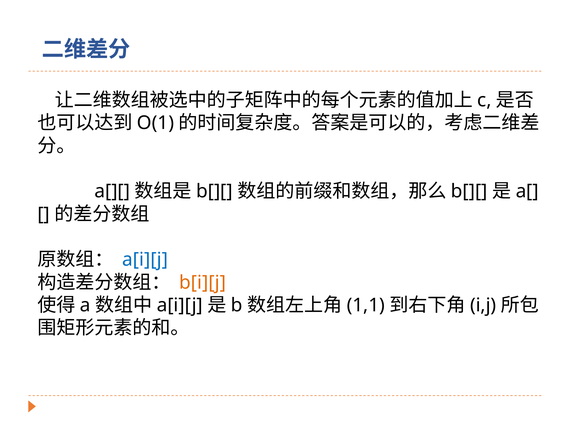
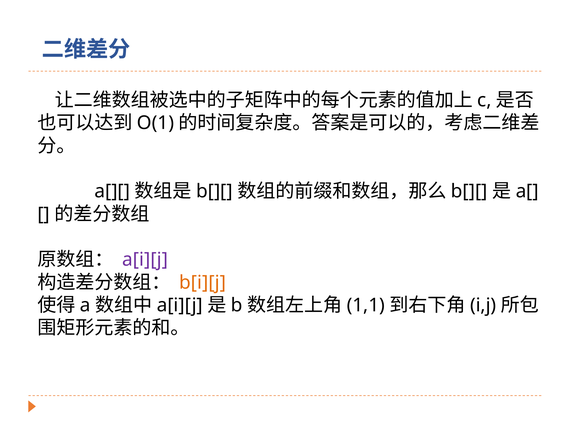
a[i][j colour: blue -> purple (145, 260)
